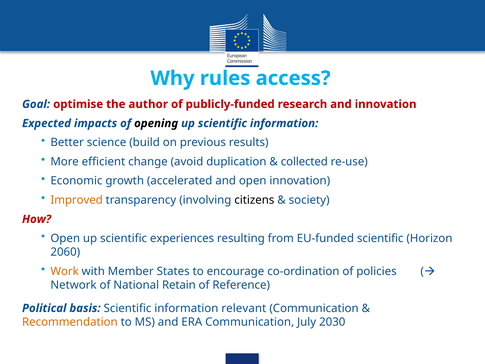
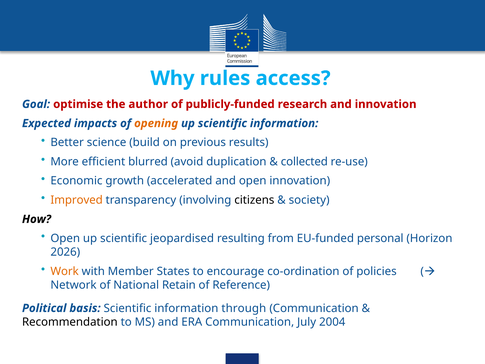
opening colour: black -> orange (156, 123)
change: change -> blurred (148, 162)
How colour: red -> black (37, 219)
experiences: experiences -> jeopardised (182, 238)
EU-funded scientific: scientific -> personal (380, 238)
2060: 2060 -> 2026 (65, 252)
relevant: relevant -> through (244, 308)
Recommendation colour: orange -> black (70, 322)
2030: 2030 -> 2004 (332, 322)
